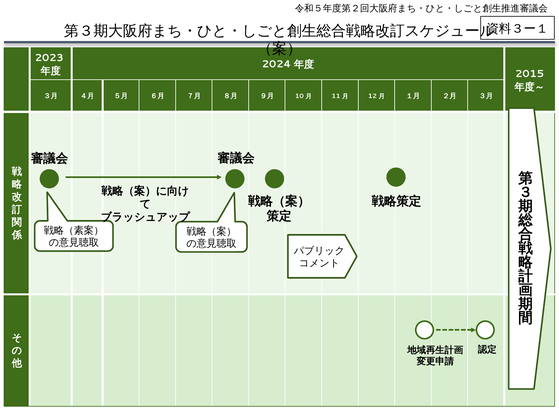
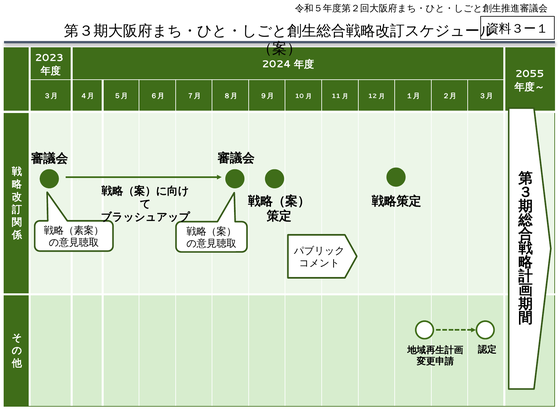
2015: 2015 -> 2055 (530, 74)
